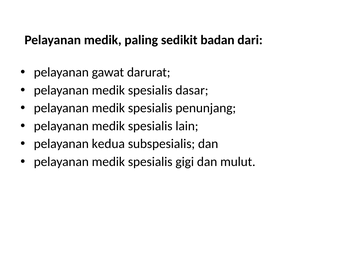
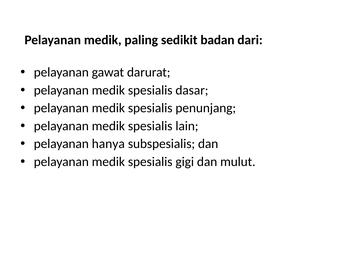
kedua: kedua -> hanya (108, 144)
